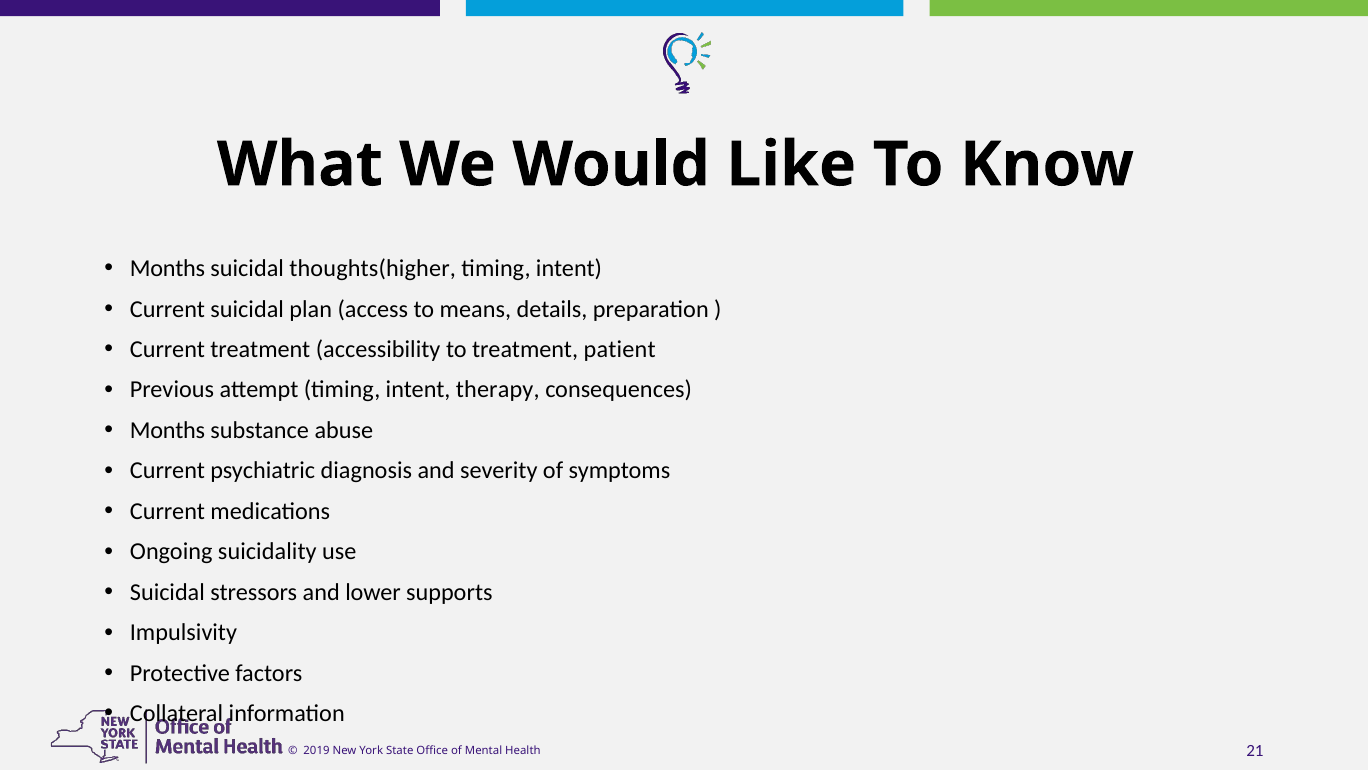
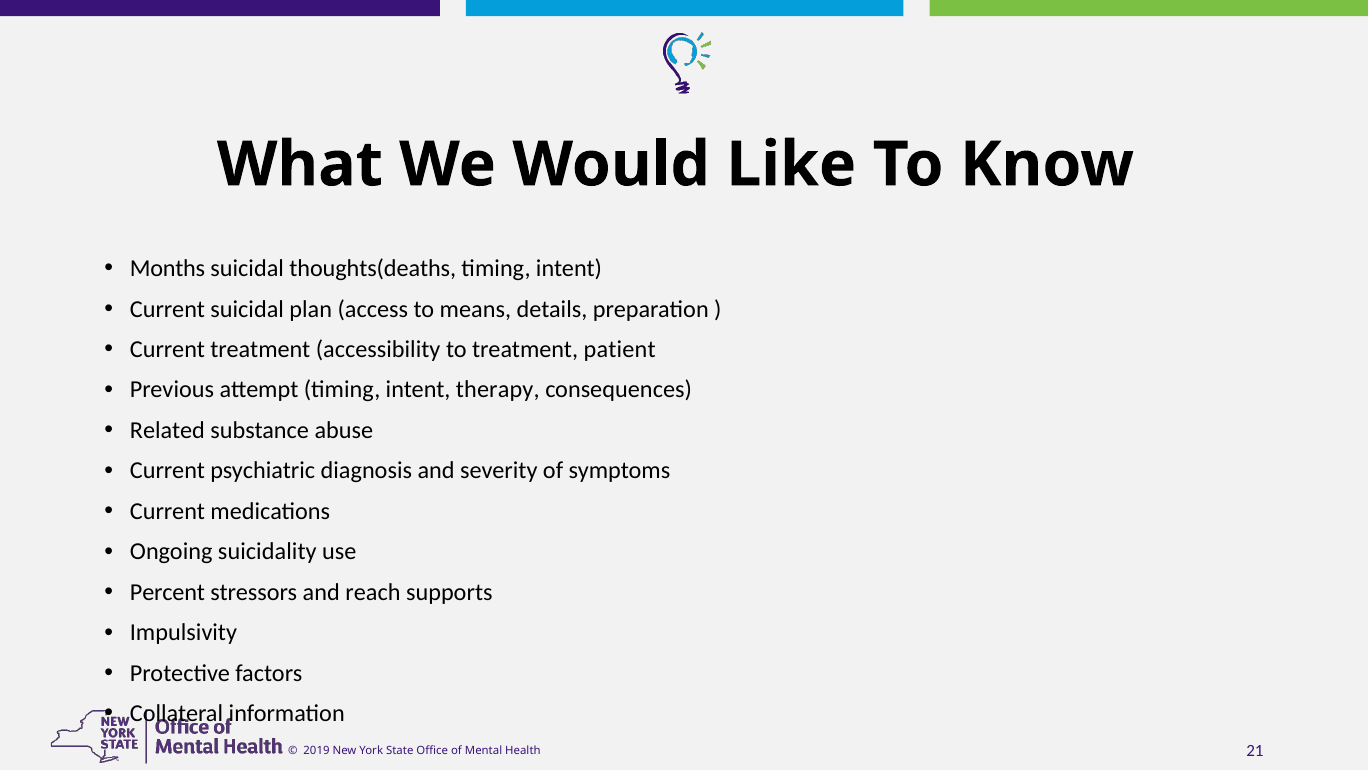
thoughts(higher: thoughts(higher -> thoughts(deaths (373, 268)
Months: Months -> Related (167, 430)
Suicidal: Suicidal -> Percent (167, 592)
lower: lower -> reach (373, 592)
